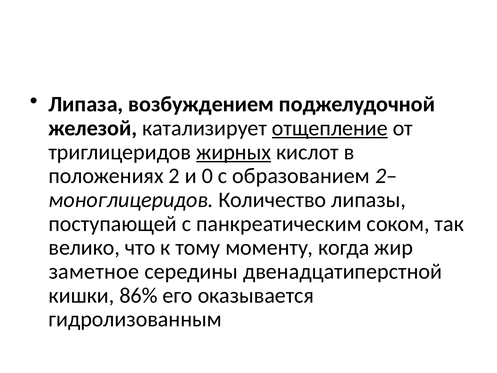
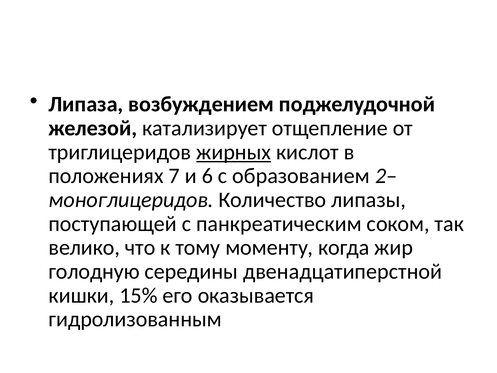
отщепление underline: present -> none (330, 128)
2: 2 -> 7 (174, 176)
0: 0 -> 6 (207, 176)
заметное: заметное -> голодную (94, 271)
86%: 86% -> 15% (138, 295)
